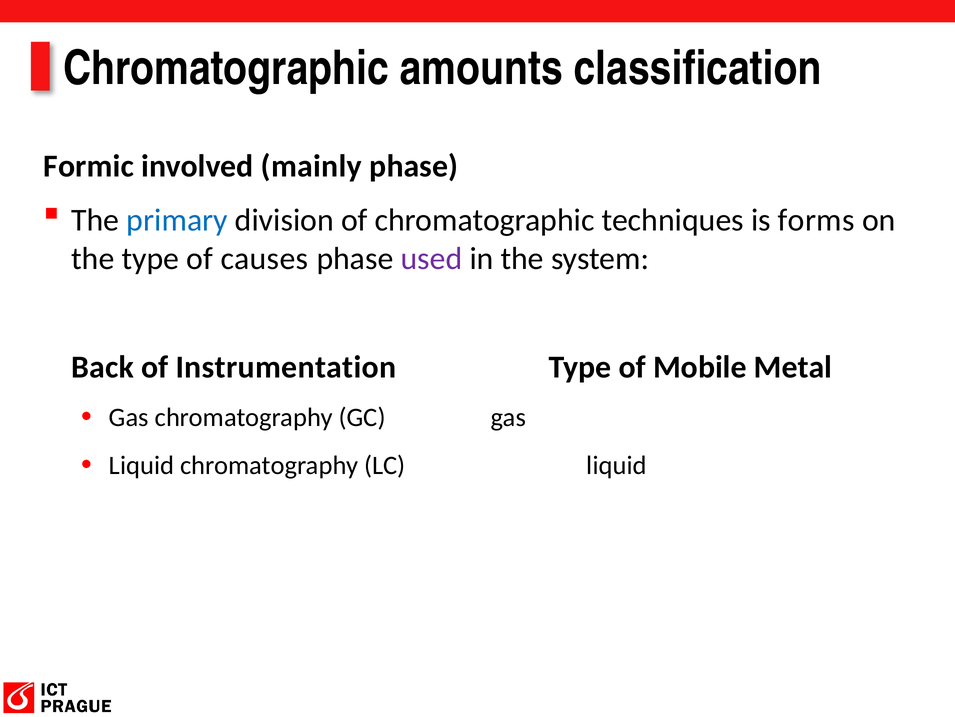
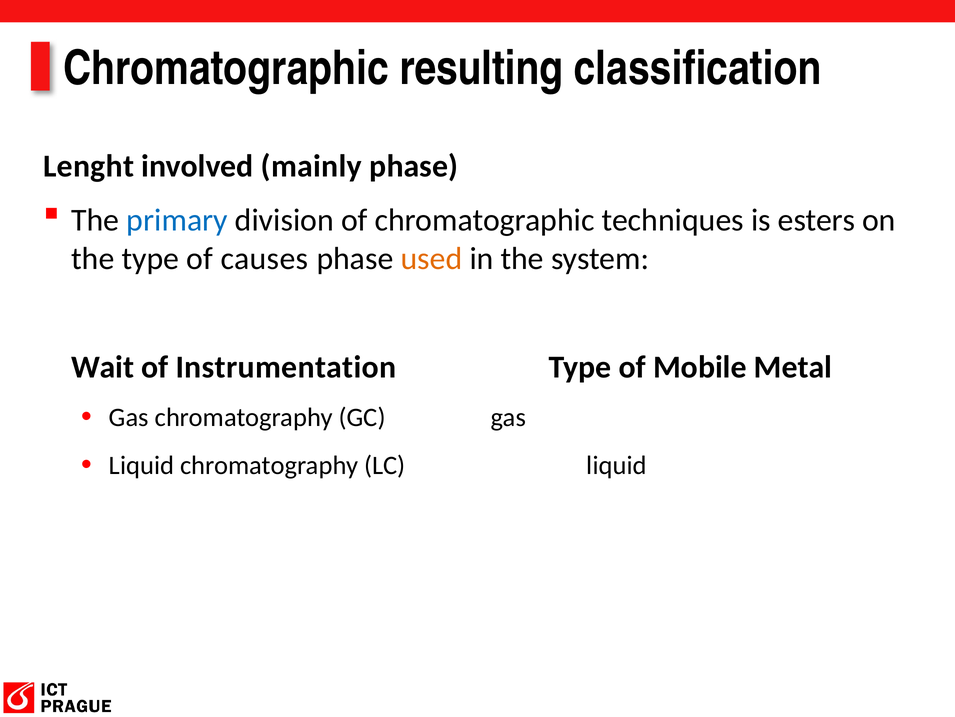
amounts: amounts -> resulting (481, 68)
Formic: Formic -> Lenght (89, 166)
forms: forms -> esters (817, 220)
used colour: purple -> orange (432, 258)
Back: Back -> Wait (103, 367)
